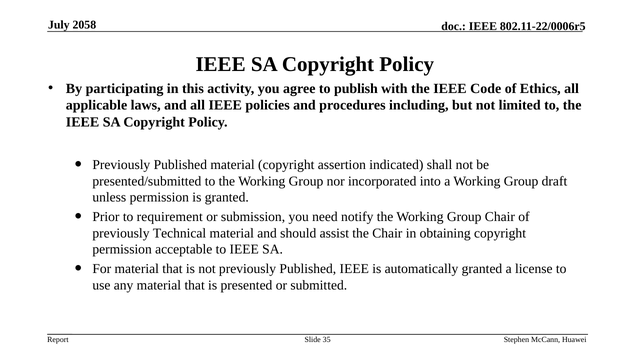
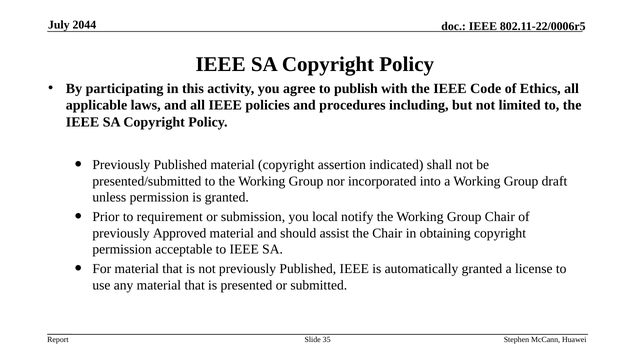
2058: 2058 -> 2044 (84, 25)
need: need -> local (325, 217)
Technical: Technical -> Approved (180, 233)
